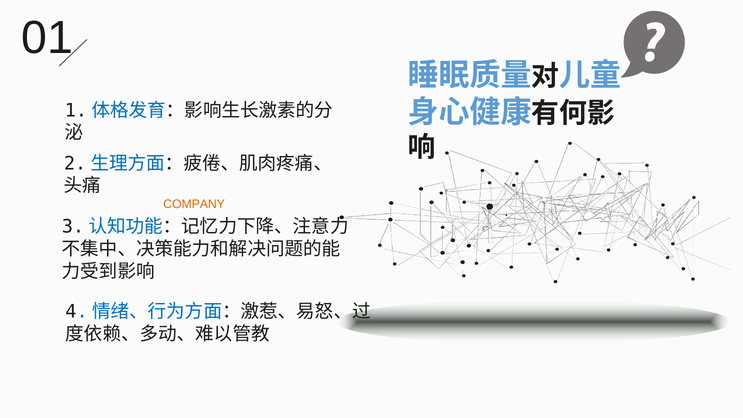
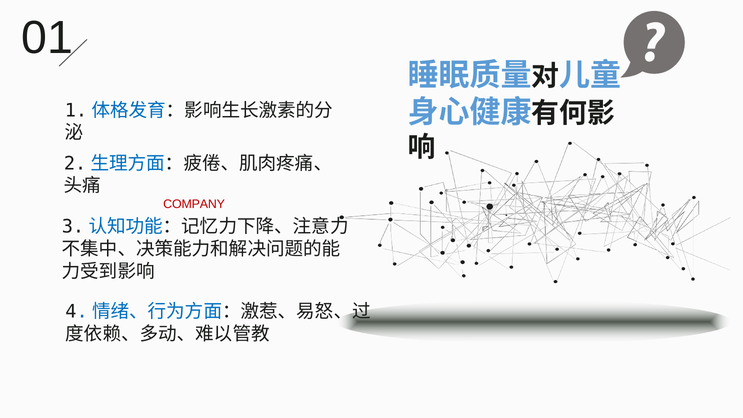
COMPANY colour: orange -> red (194, 204)
